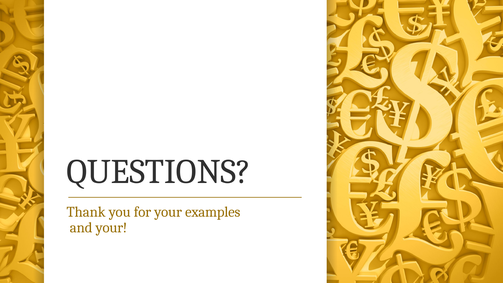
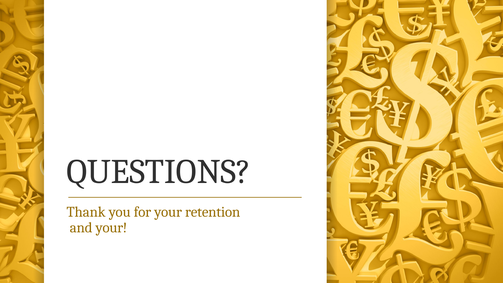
examples: examples -> retention (213, 212)
